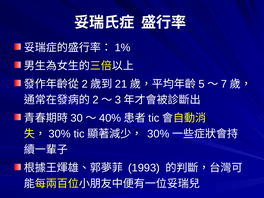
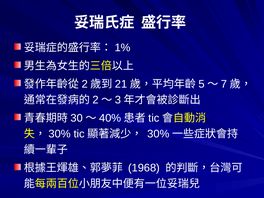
1993: 1993 -> 1968 (144, 168)
